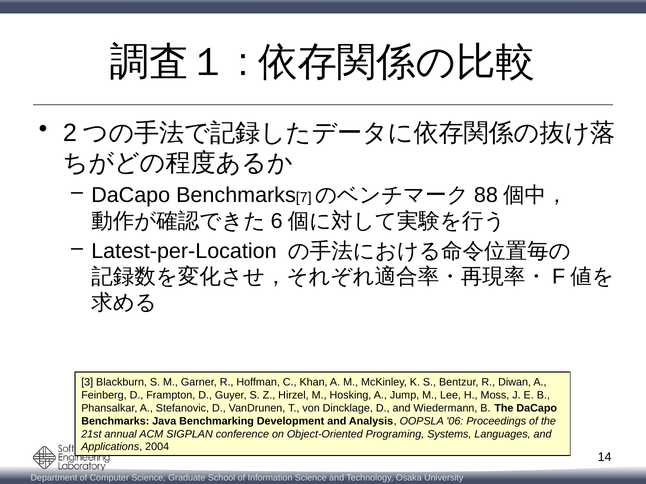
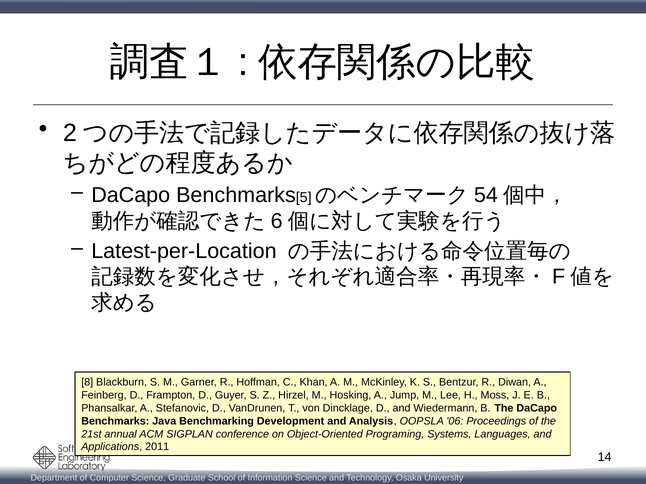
7: 7 -> 5 (304, 198)
88: 88 -> 54 (486, 195)
3: 3 -> 8 (87, 383)
2004: 2004 -> 2011 (157, 447)
